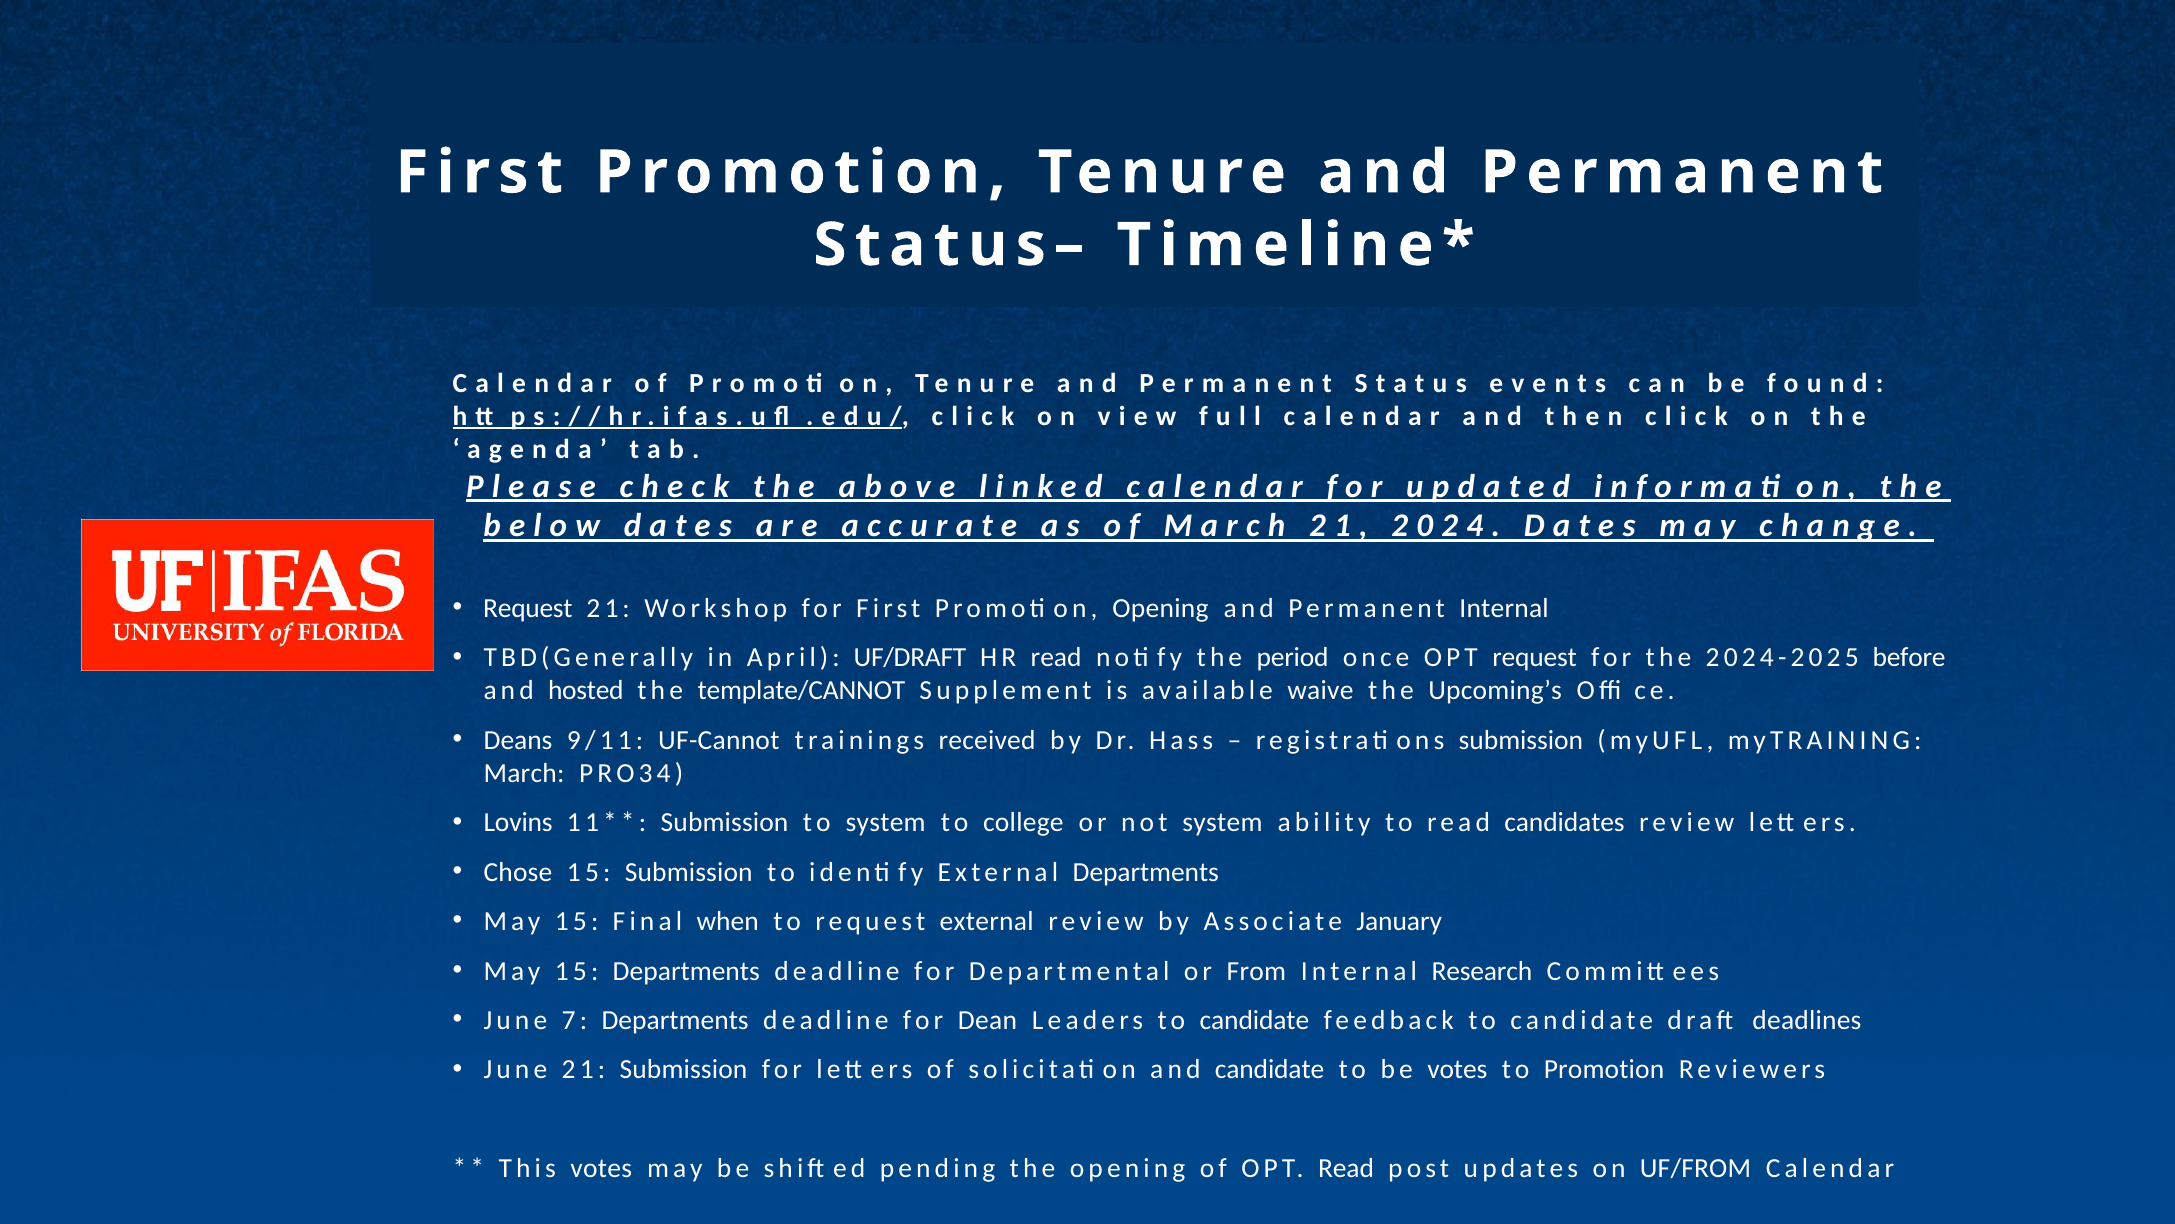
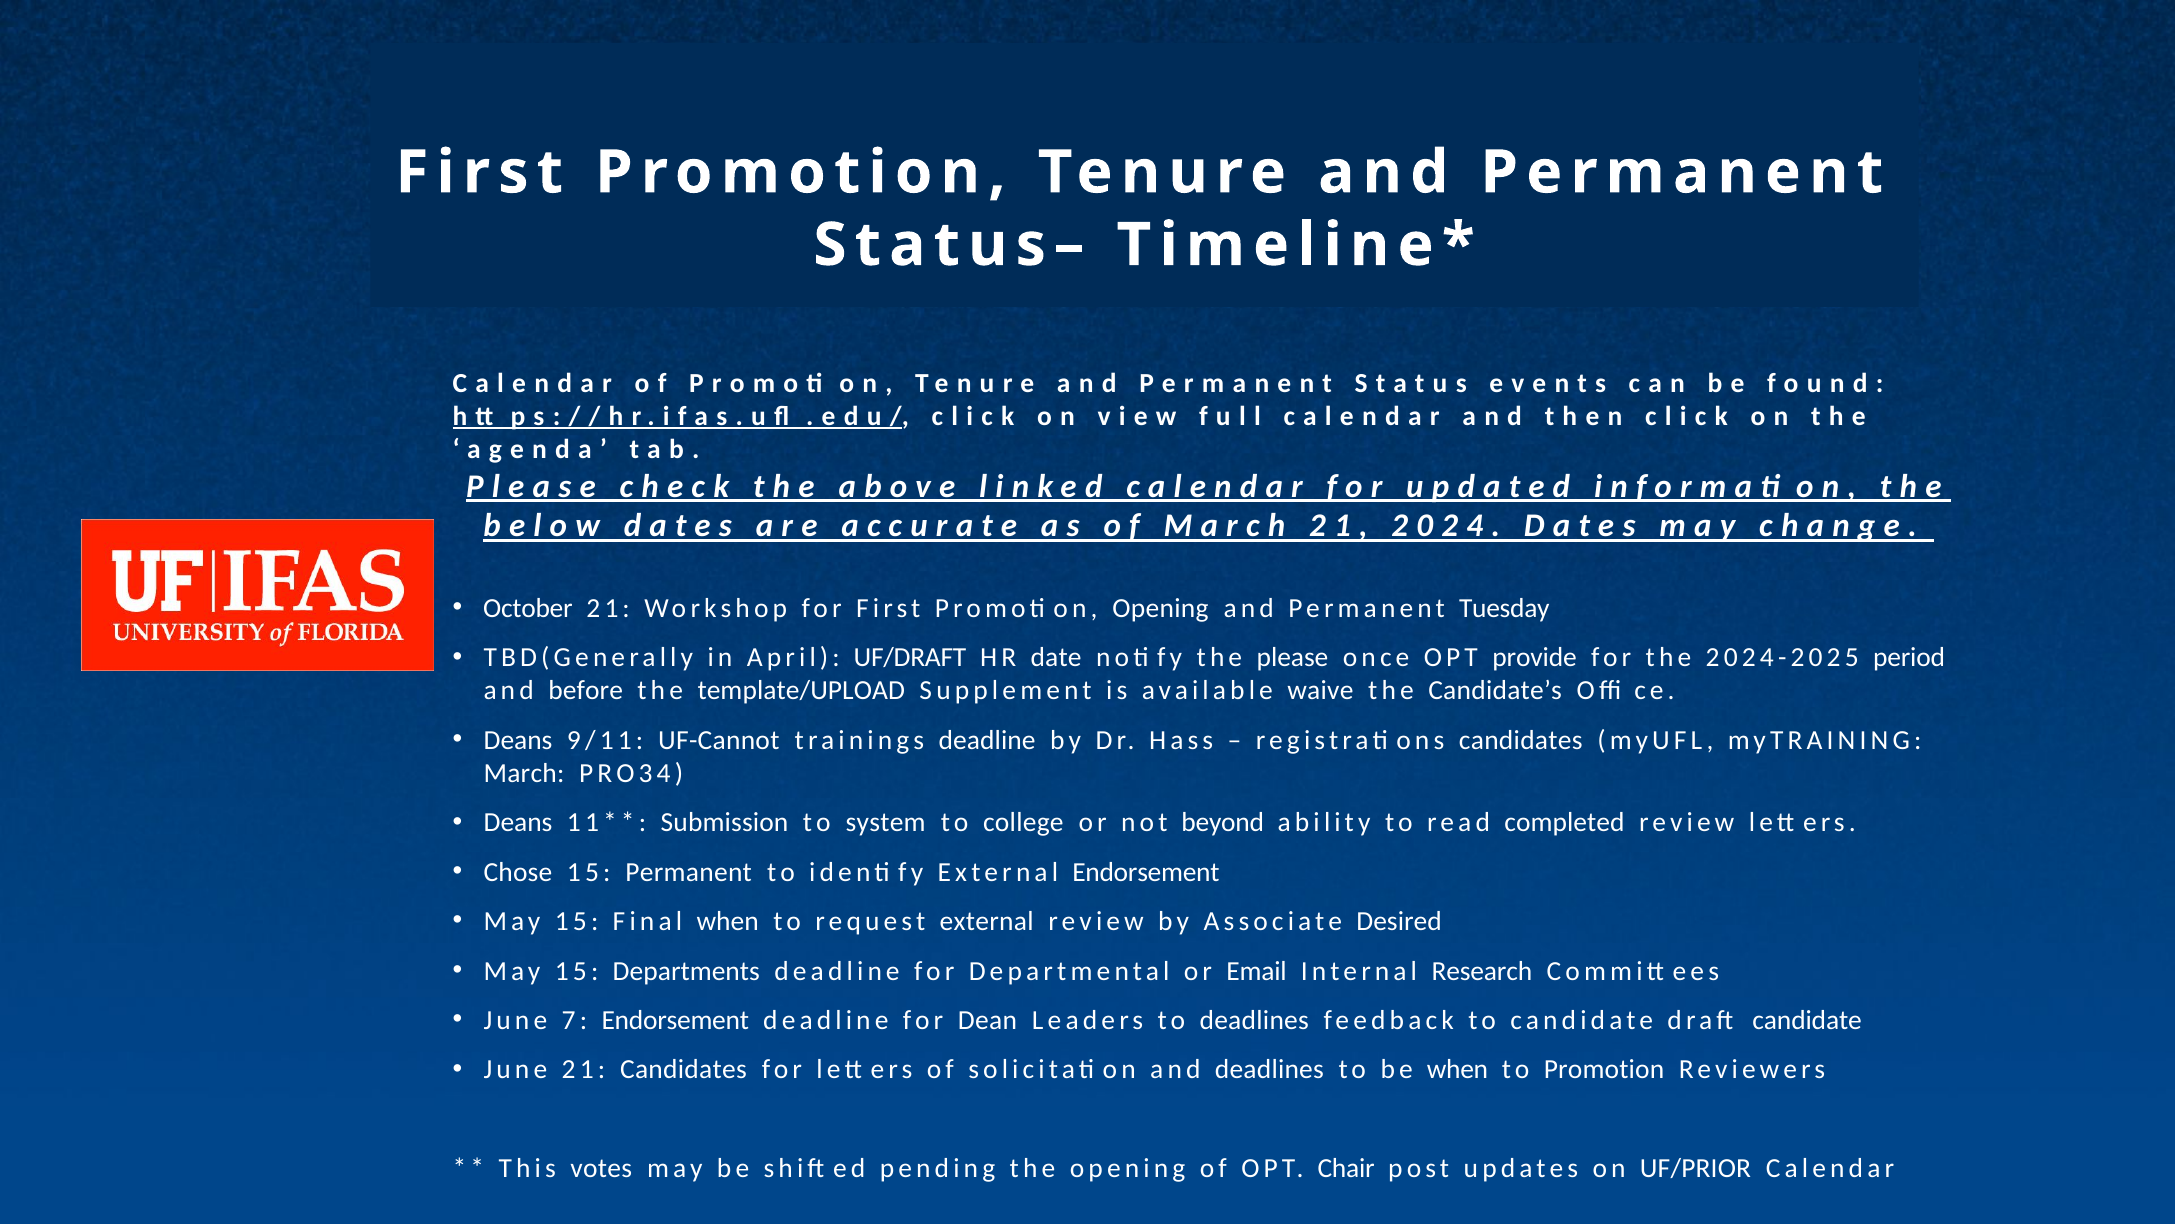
Request: Request -> October (528, 608)
Permanent Internal: Internal -> Tuesday (1504, 608)
HR read: read -> date (1056, 657)
period: period -> please (1293, 657)
OPT request: request -> provide (1535, 657)
before: before -> period (1909, 657)
hosted: hosted -> before (586, 690)
template/CANNOT: template/CANNOT -> template/UPLOAD (801, 690)
Upcoming’s: Upcoming’s -> Candidate’s (1495, 690)
trainings received: received -> deadline (987, 740)
submission: submission -> candidates (1521, 740)
Lovins: Lovins -> Deans (518, 822)
not system: system -> beyond (1223, 822)
candidates: candidates -> completed (1564, 822)
15 Submission: Submission -> Permanent (689, 872)
External Departments: Departments -> Endorsement (1146, 872)
January: January -> Desired (1399, 921)
From: From -> Email (1257, 971)
7 Departments: Departments -> Endorsement (675, 1020)
Leaders to candidate: candidate -> deadlines (1254, 1020)
draft deadlines: deadlines -> candidate (1807, 1020)
21 Submission: Submission -> Candidates (683, 1069)
and candidate: candidate -> deadlines (1269, 1069)
be votes: votes -> when (1457, 1069)
OPT Read: Read -> Chair (1346, 1168)
UF/FROM: UF/FROM -> UF/PRIOR (1696, 1168)
